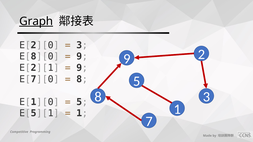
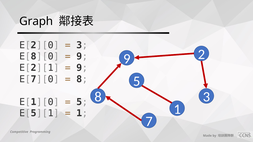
Graph underline: present -> none (36, 21)
